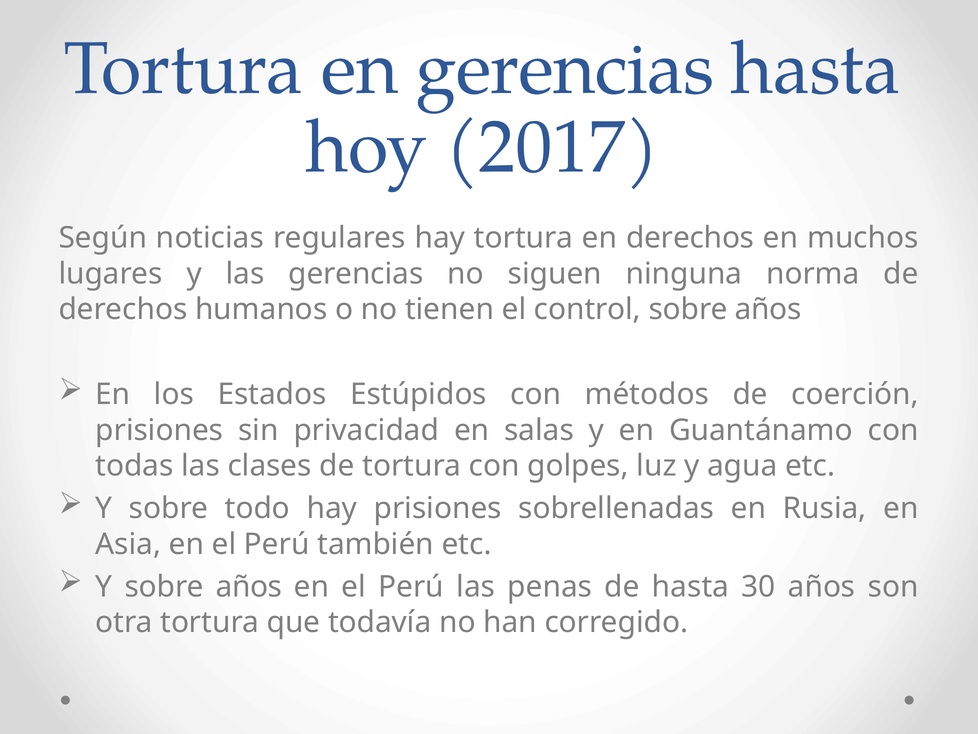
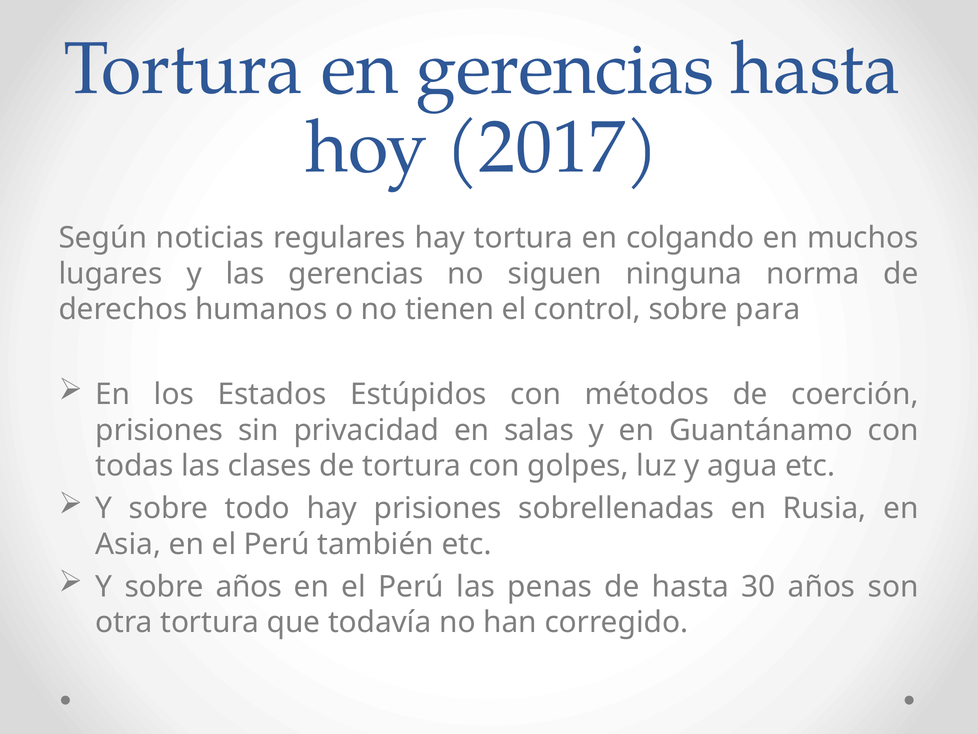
en derechos: derechos -> colgando (690, 238)
control sobre años: años -> para (768, 309)
